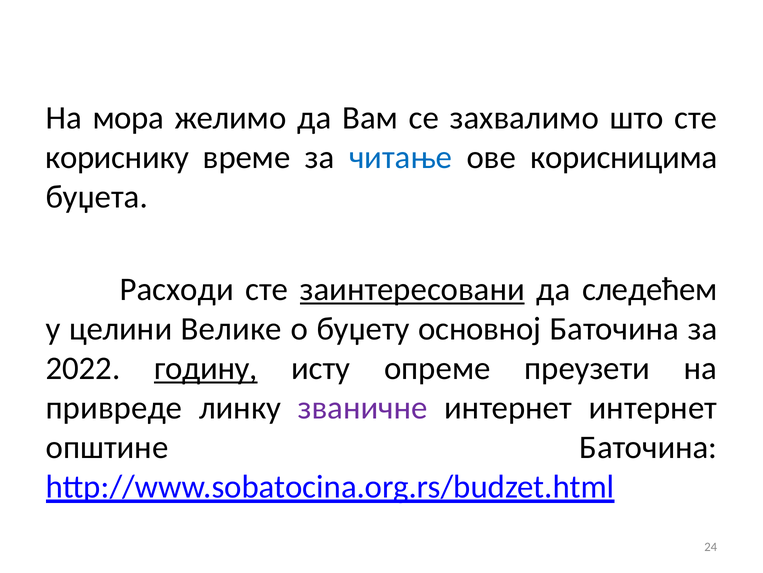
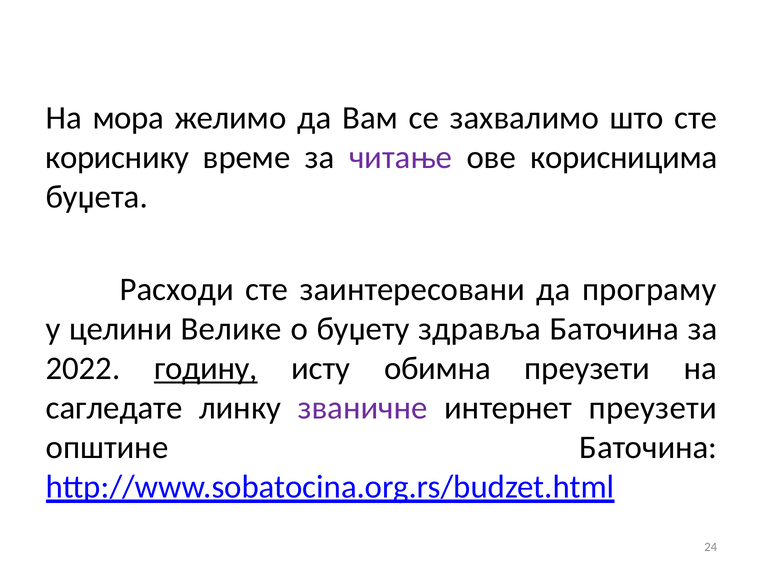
читање colour: blue -> purple (401, 157)
заинтересовани underline: present -> none (412, 289)
следећем: следећем -> програму (649, 289)
основној: основној -> здравља (480, 329)
опрeме: опрeме -> обимна (437, 368)
привреде: привреде -> сагледате (114, 408)
интернет интернет: интернет -> преузети (653, 408)
